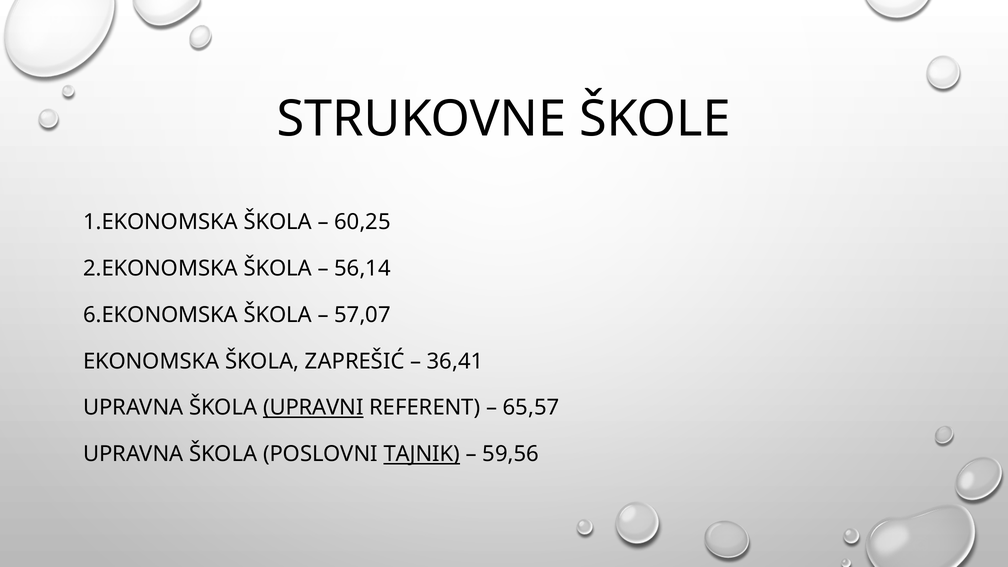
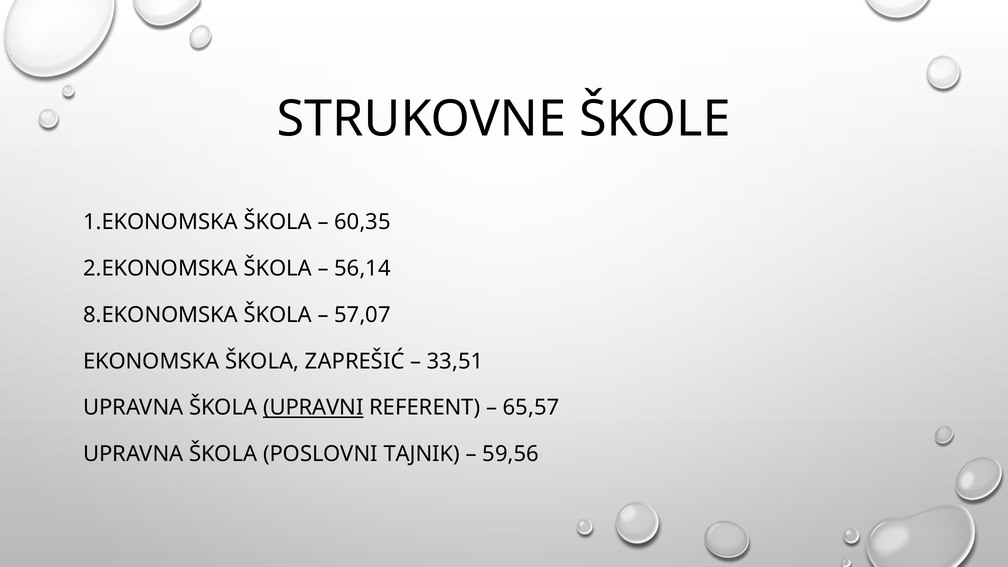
60,25: 60,25 -> 60,35 (362, 222)
6.EKONOMSKA: 6.EKONOMSKA -> 8.EKONOMSKA (161, 315)
36,41: 36,41 -> 33,51 (455, 361)
TAJNIK underline: present -> none (422, 454)
